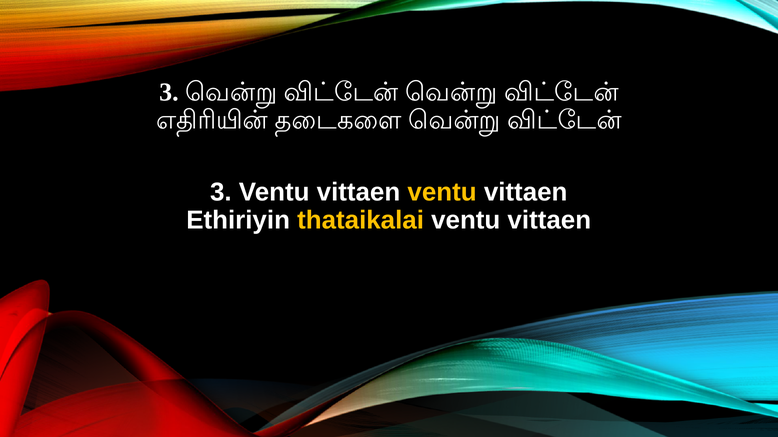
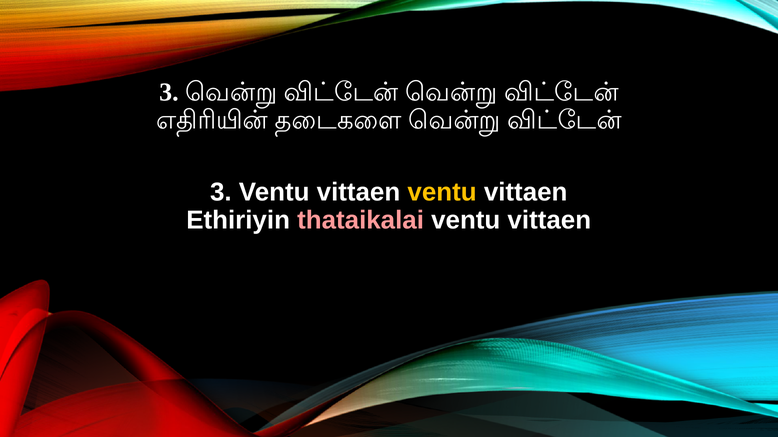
thataikalai colour: yellow -> pink (361, 220)
